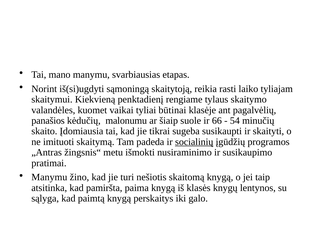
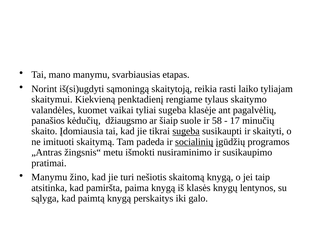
tyliai būtinai: būtinai -> sugeba (172, 110)
malonumu: malonumu -> džiaugsmo (126, 121)
66: 66 -> 58 (217, 121)
54: 54 -> 17 (235, 121)
sugeba underline: none -> present (186, 131)
